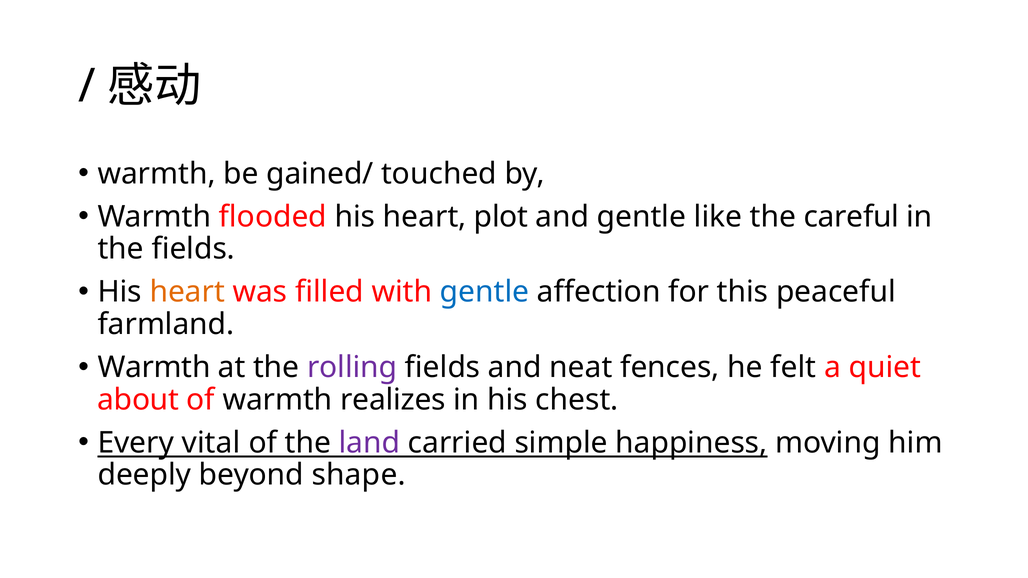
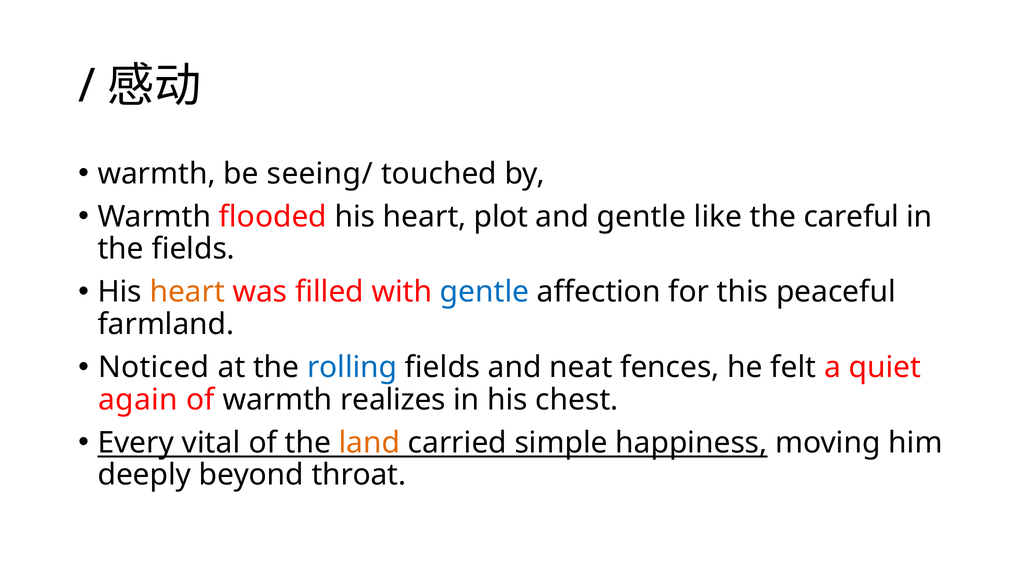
gained/: gained/ -> seeing/ (320, 174)
Warmth: Warmth -> Noticed (154, 368)
rolling colour: purple -> blue (352, 368)
about: about -> again (138, 400)
land colour: purple -> orange (369, 443)
shape: shape -> throat (359, 475)
